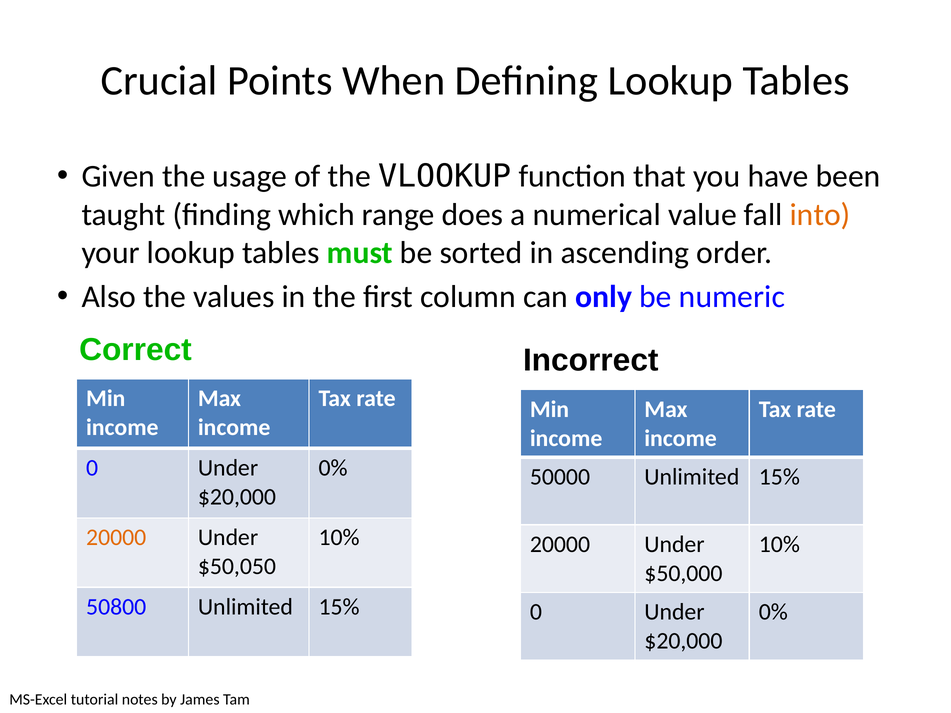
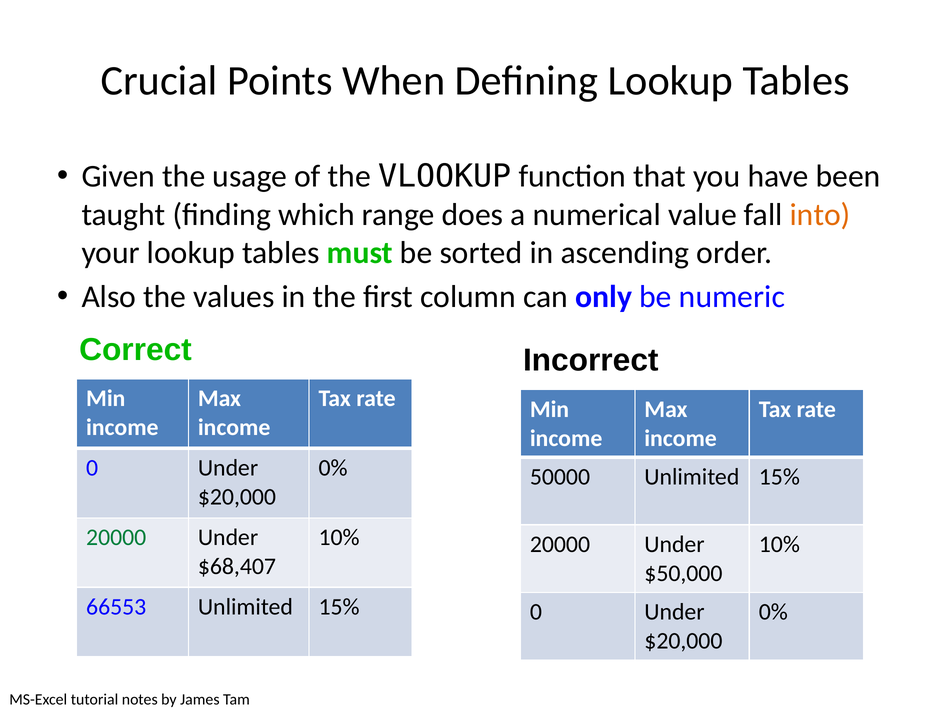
20000 colour: orange -> green (116, 538)
$50,050: $50,050 -> $68,407 (237, 567)
50800: 50800 -> 66553 (116, 607)
